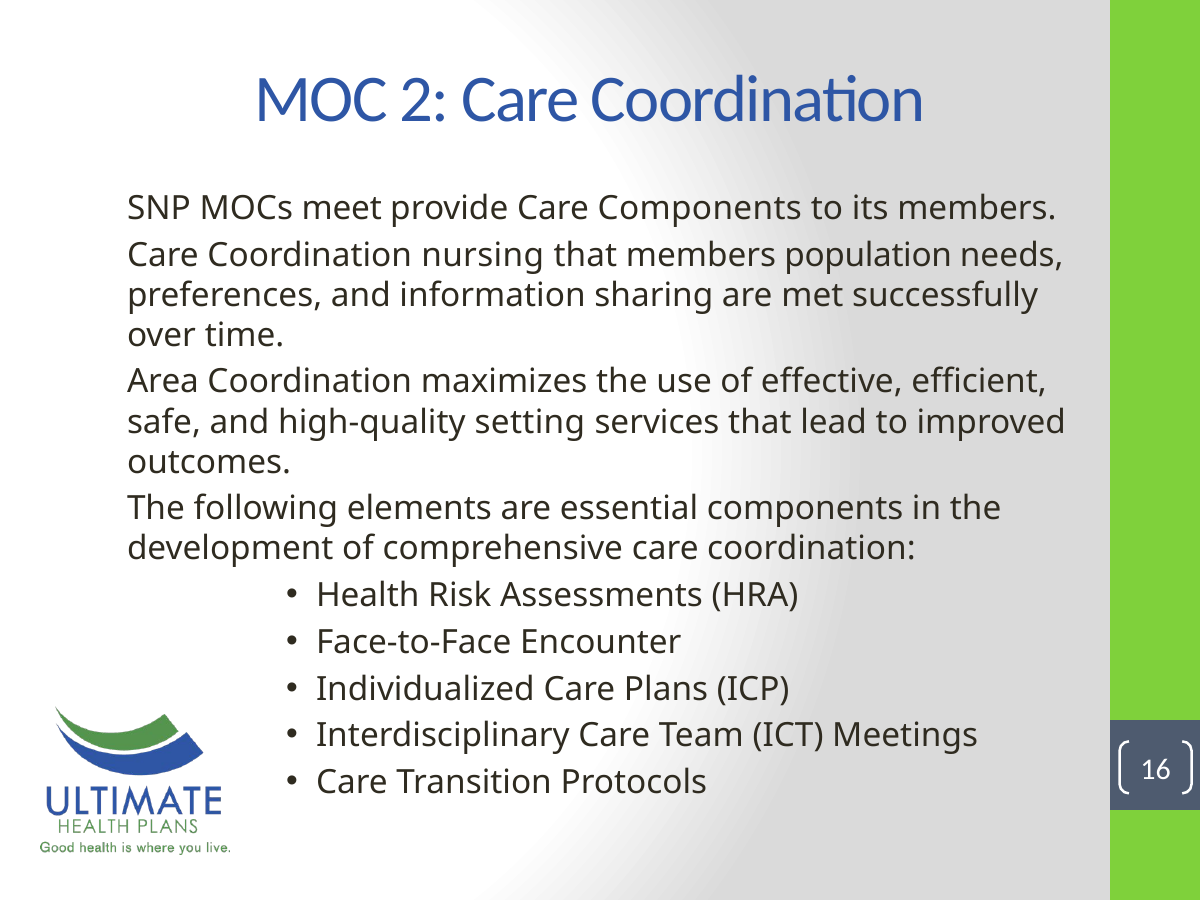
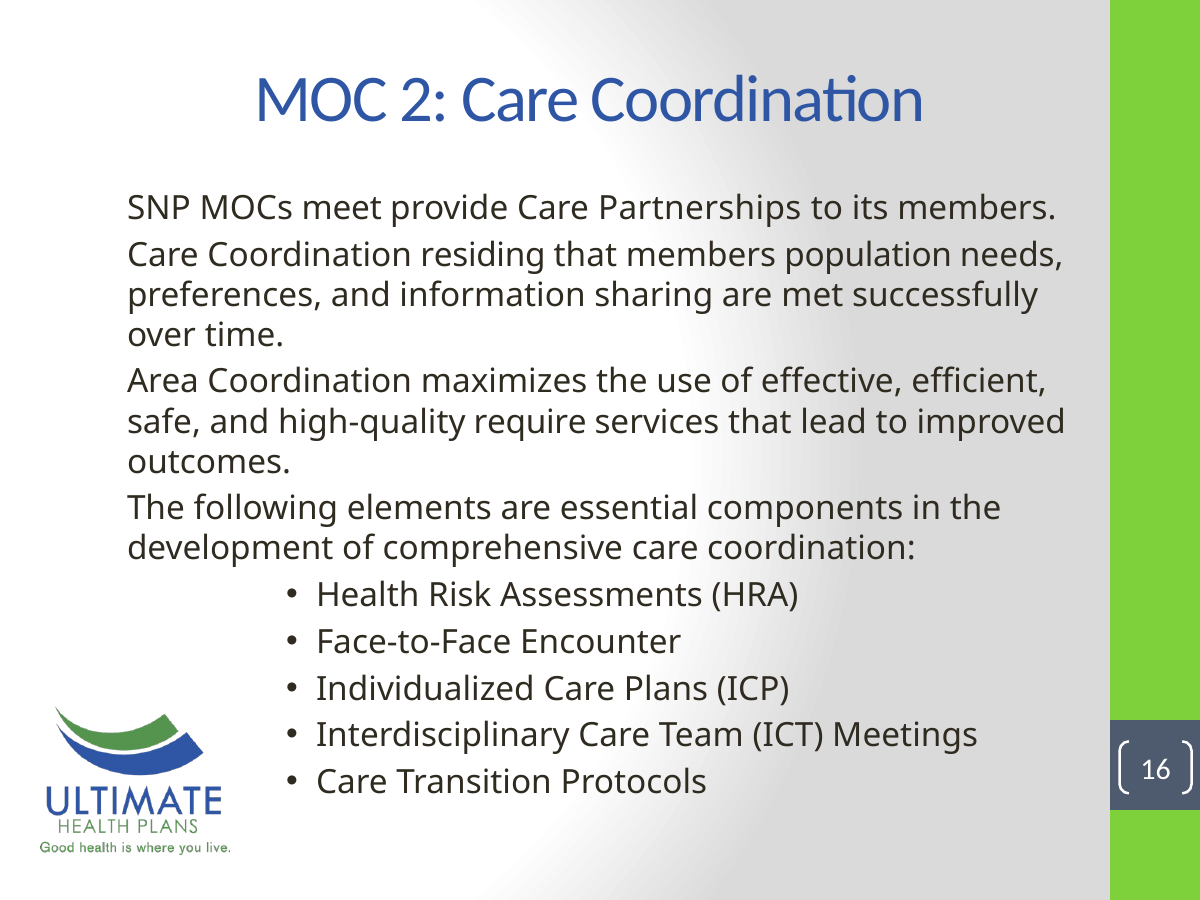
Care Components: Components -> Partnerships (700, 208)
nursing: nursing -> residing (483, 255)
setting: setting -> require (530, 422)
